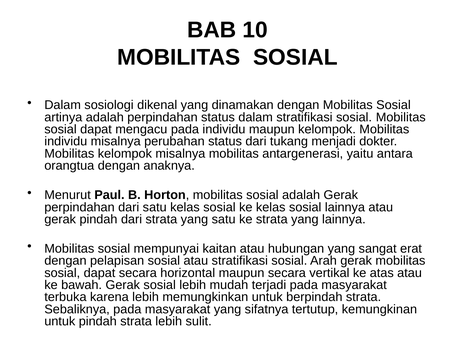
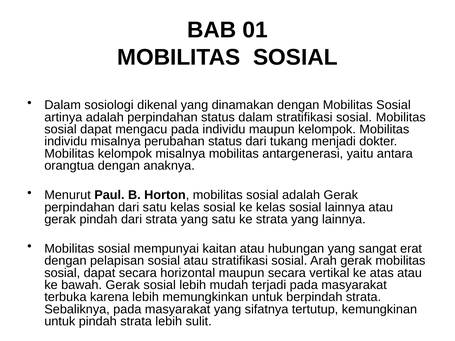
10: 10 -> 01 (255, 30)
